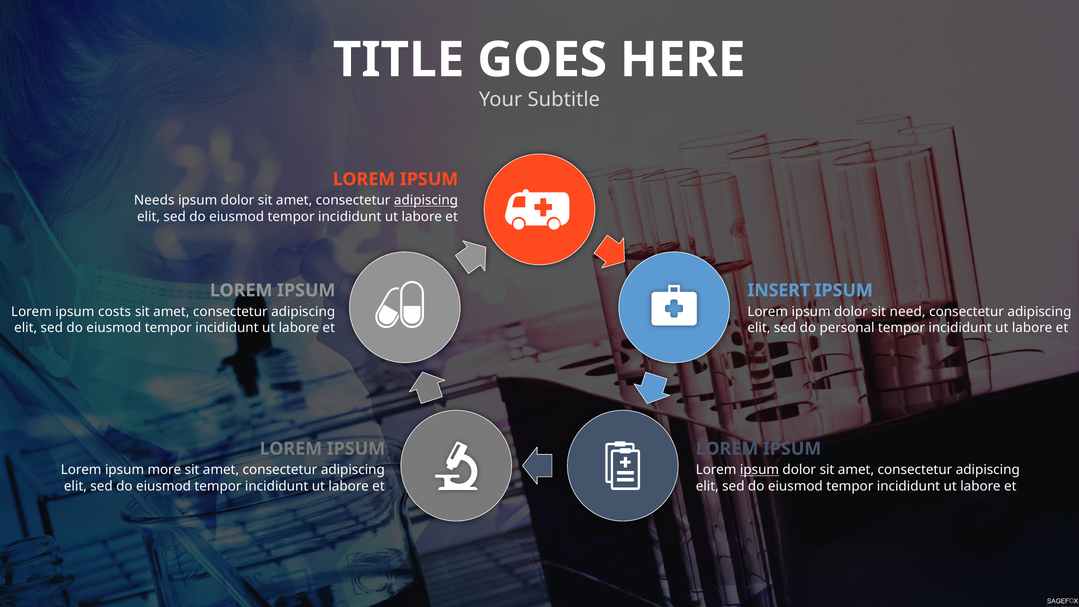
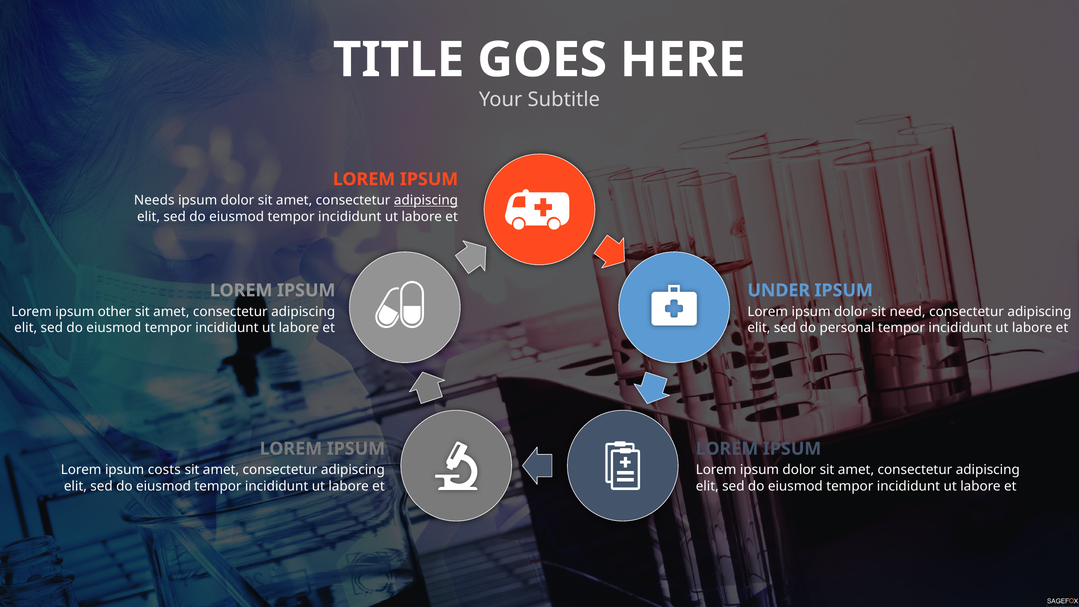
INSERT: INSERT -> UNDER (779, 290)
costs: costs -> other (115, 312)
more: more -> costs (164, 470)
ipsum underline: present -> none (760, 470)
